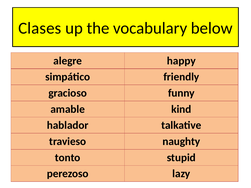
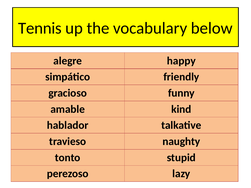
Clases: Clases -> Tennis (40, 28)
